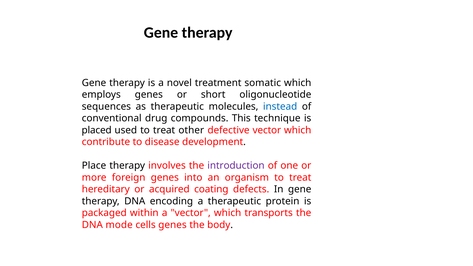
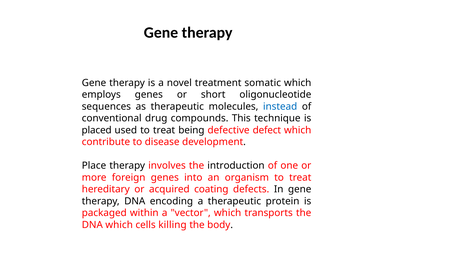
other: other -> being (191, 130)
defective vector: vector -> defect (267, 130)
introduction colour: purple -> black (236, 166)
DNA mode: mode -> which (119, 225)
cells genes: genes -> killing (172, 225)
